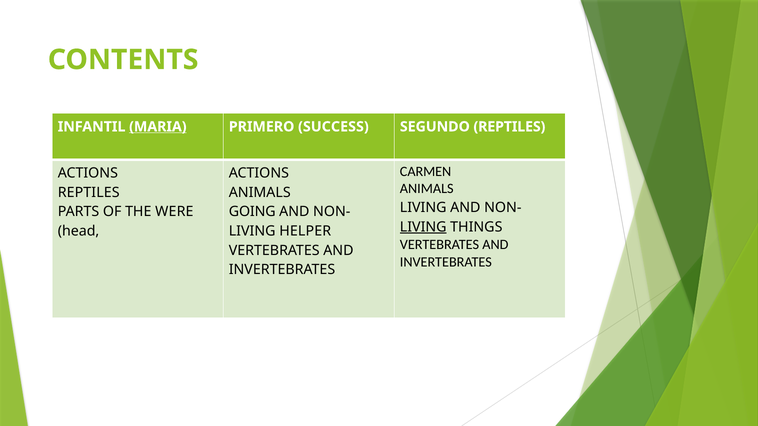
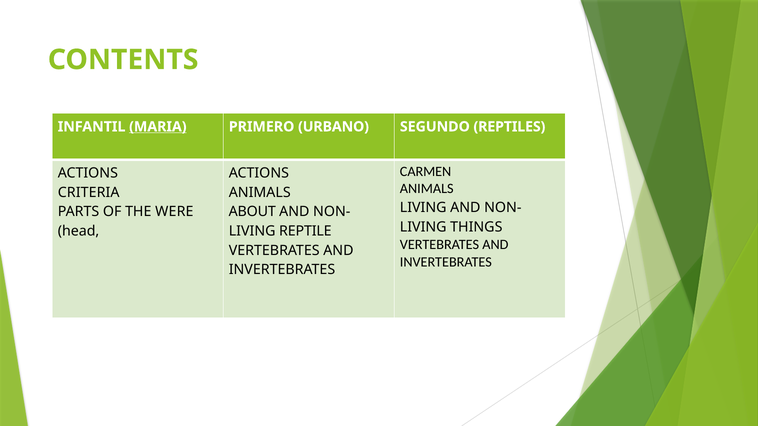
SUCCESS: SUCCESS -> URBANO (334, 127)
REPTILES: REPTILES -> CRITERIA (89, 193)
GOING: GOING -> ABOUT (252, 212)
LIVING underline: present -> none (423, 227)
HELPER: HELPER -> REPTILE (305, 231)
